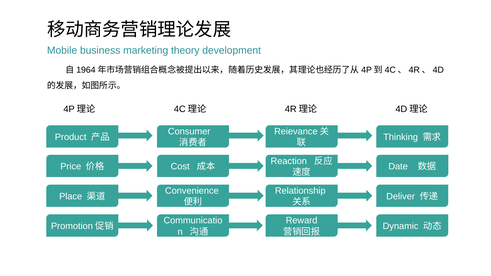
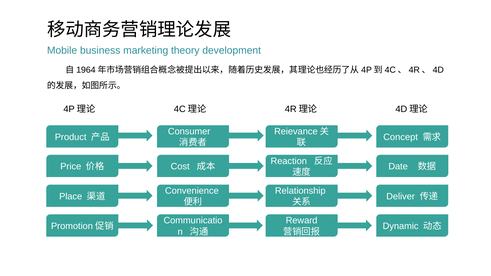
Thinking: Thinking -> Concept (401, 137)
